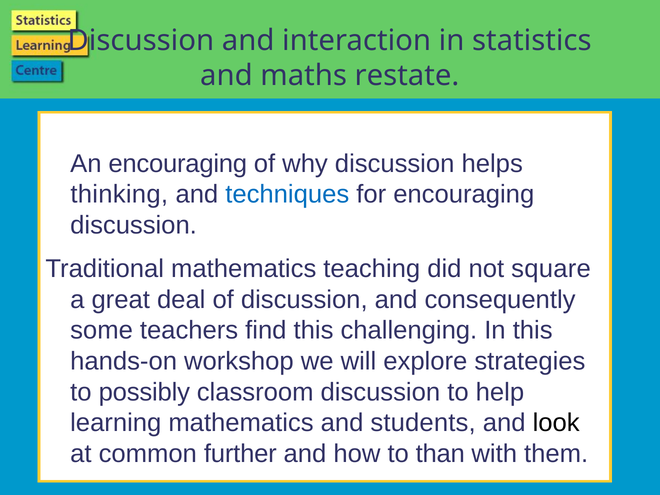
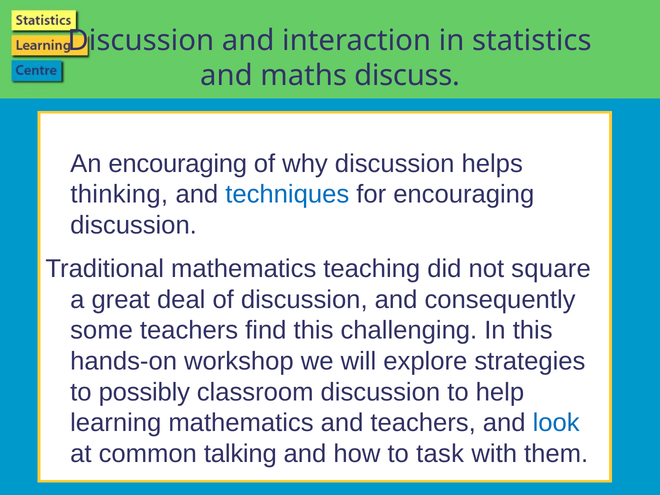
restate: restate -> discuss (407, 76)
and students: students -> teachers (423, 423)
look colour: black -> blue (556, 423)
further: further -> talking (240, 454)
than: than -> task (440, 454)
